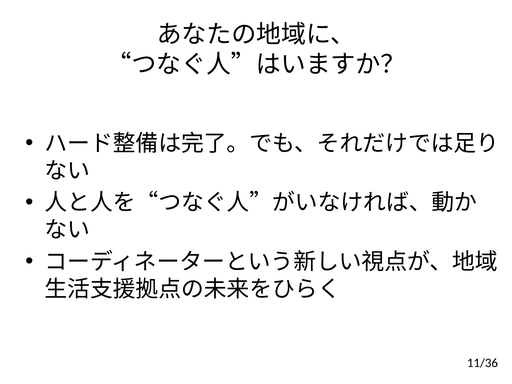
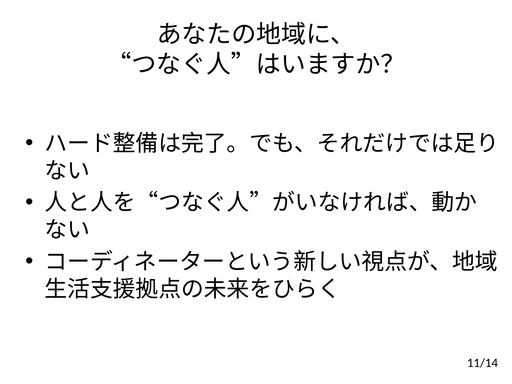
11/36: 11/36 -> 11/14 (482, 363)
